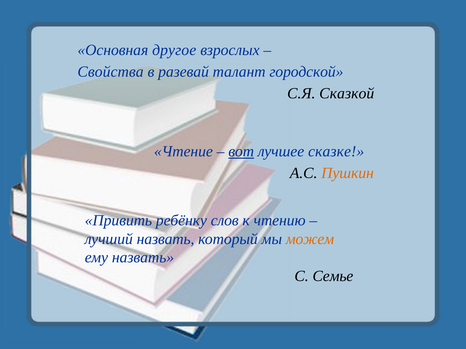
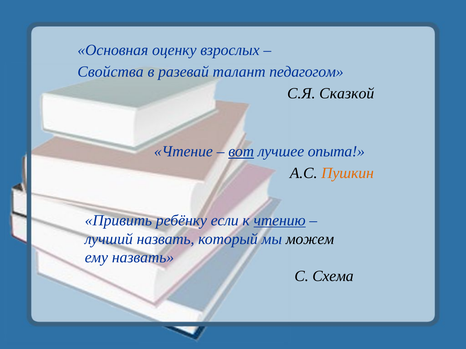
другое: другое -> оценку (174, 50)
городской: городской -> педагогом (306, 72)
сказке: сказке -> опыта (336, 152)
слов: слов -> если (225, 221)
чтению underline: none -> present (280, 221)
можем colour: orange -> black (310, 239)
Семье: Семье -> Схема (333, 277)
